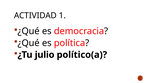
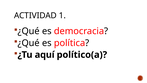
julio: julio -> aquí (45, 55)
